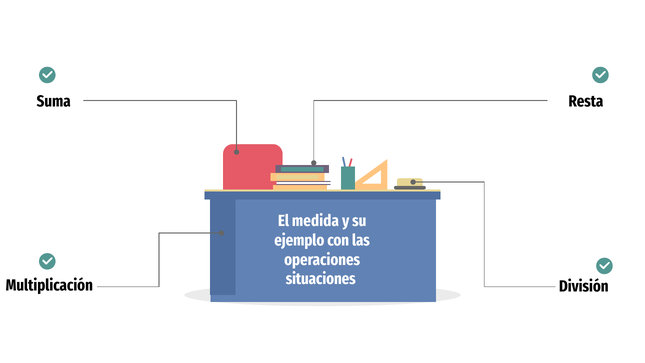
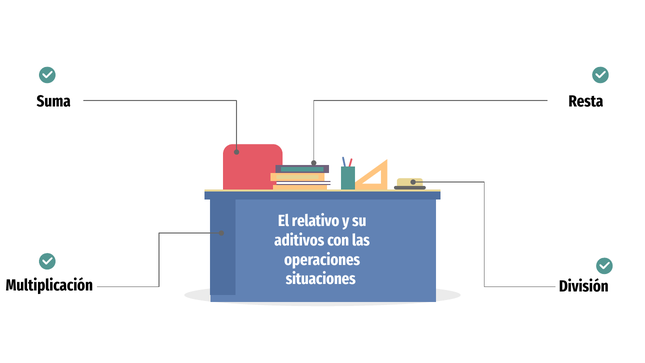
medida: medida -> relativo (316, 221)
ejemplo: ejemplo -> aditivos (299, 240)
